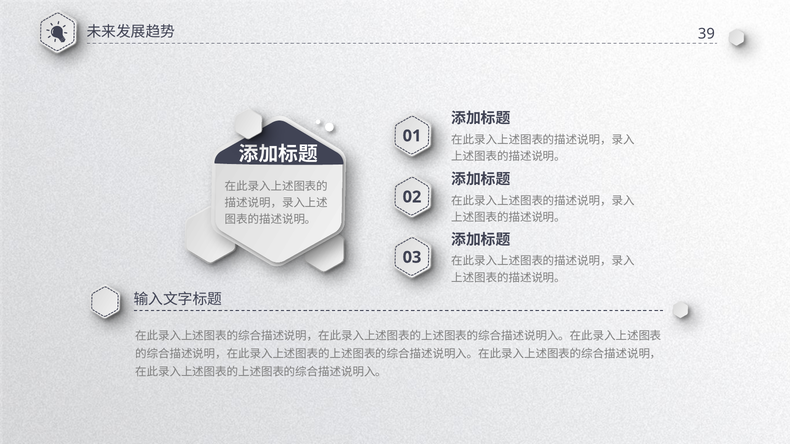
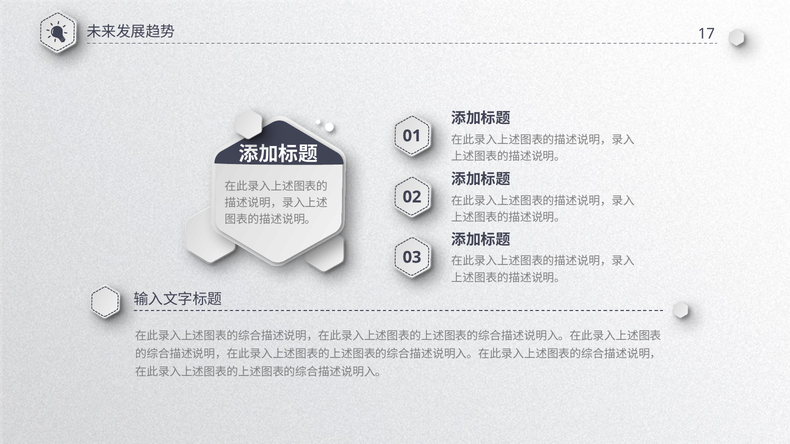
39: 39 -> 17 (706, 34)
